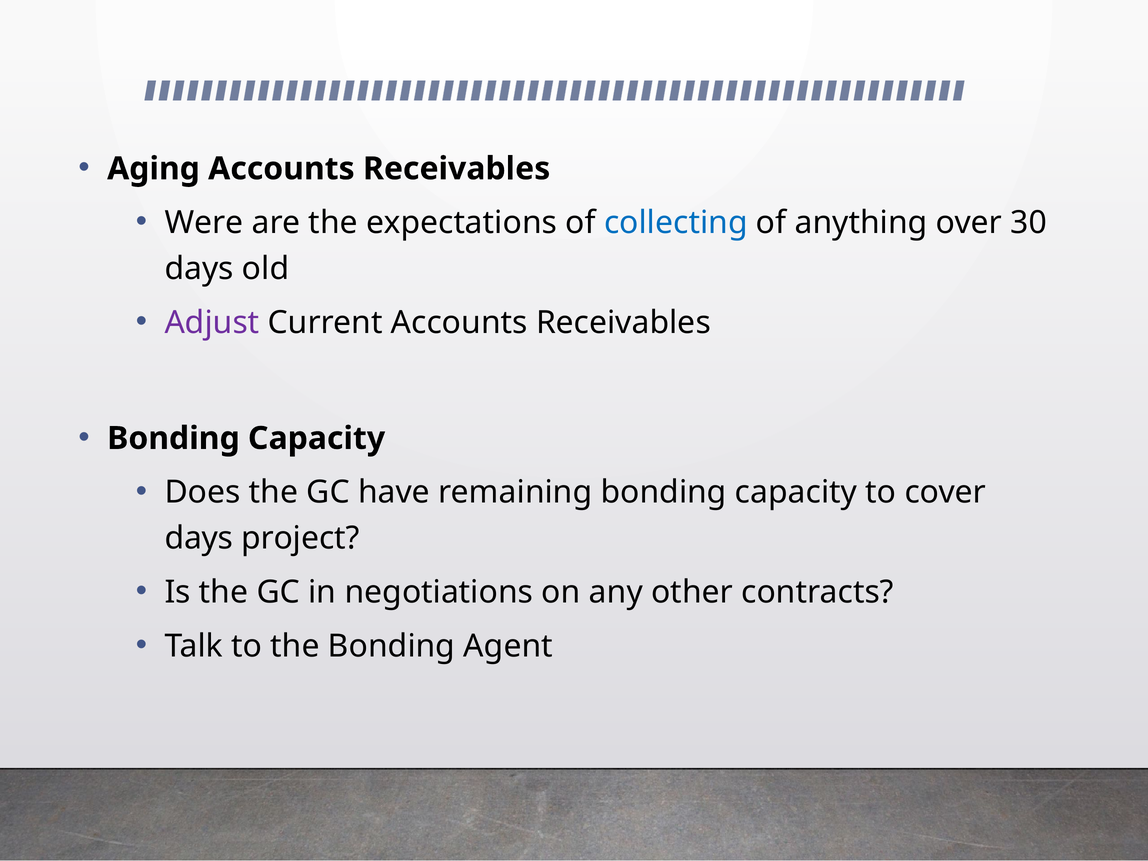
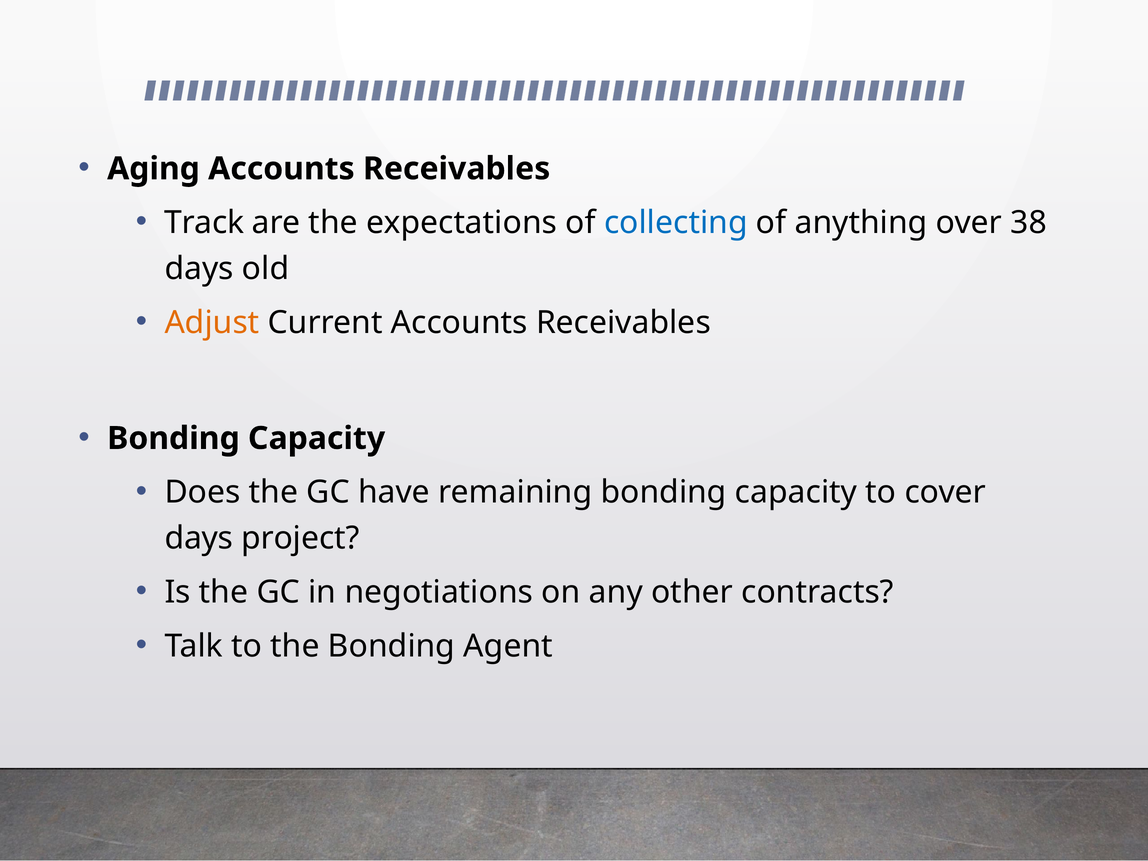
Were: Were -> Track (204, 223)
30: 30 -> 38 (1029, 223)
Adjust colour: purple -> orange (212, 323)
